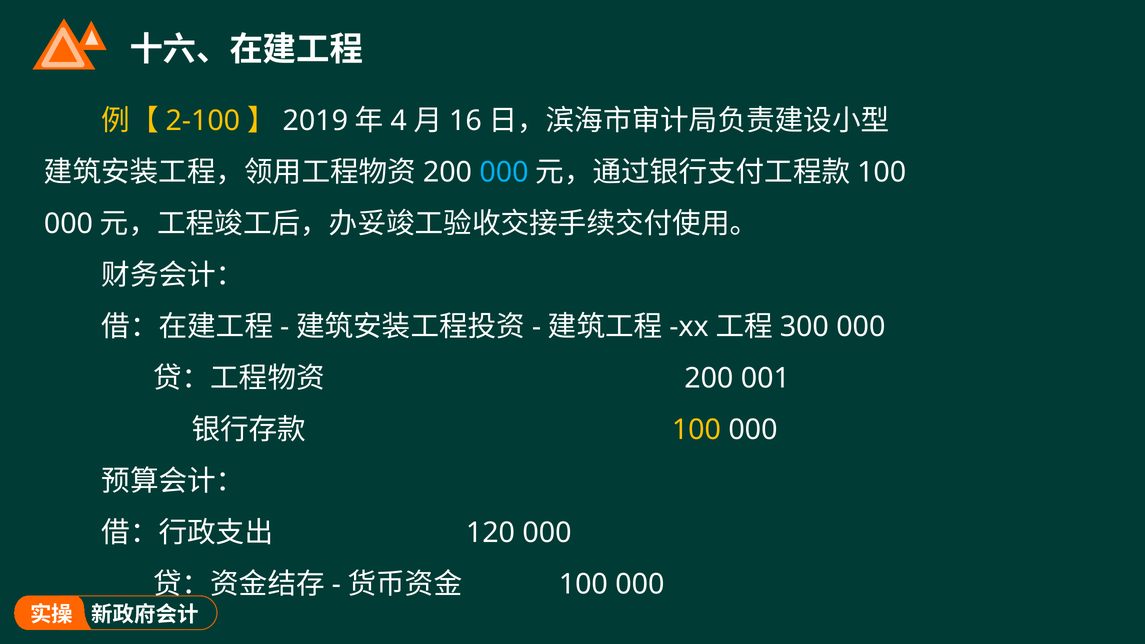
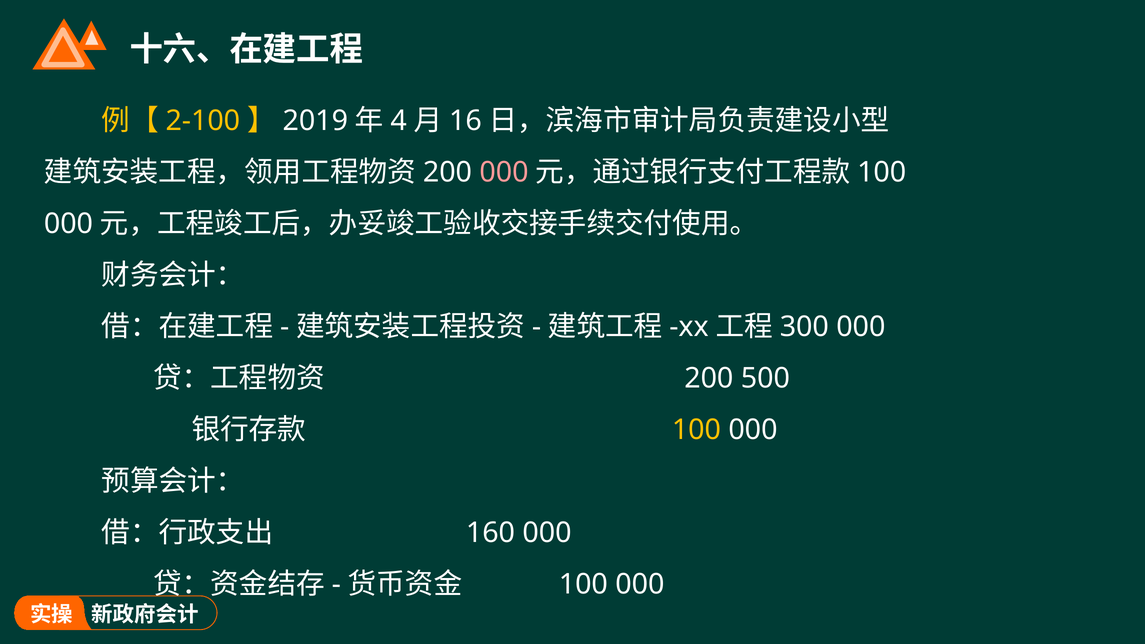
000 colour: light blue -> pink (504, 172)
001: 001 -> 500 (765, 378)
120: 120 -> 160 (490, 533)
